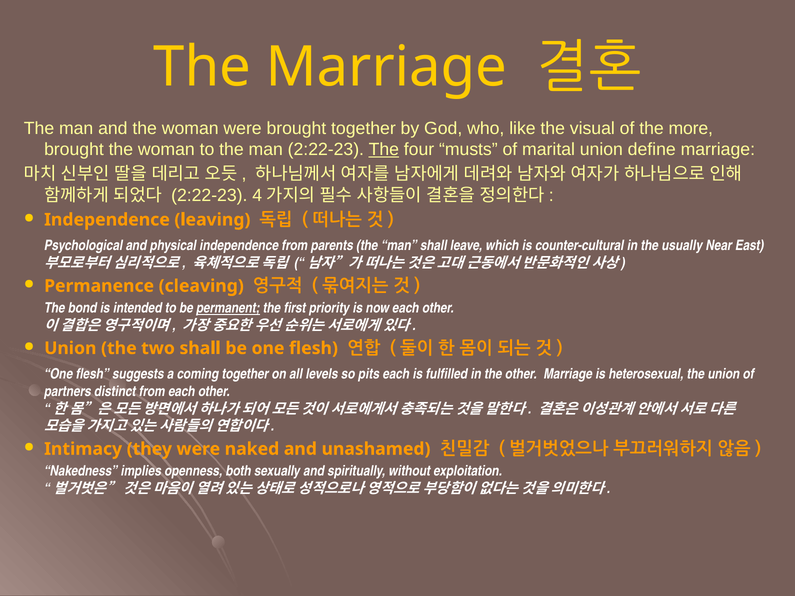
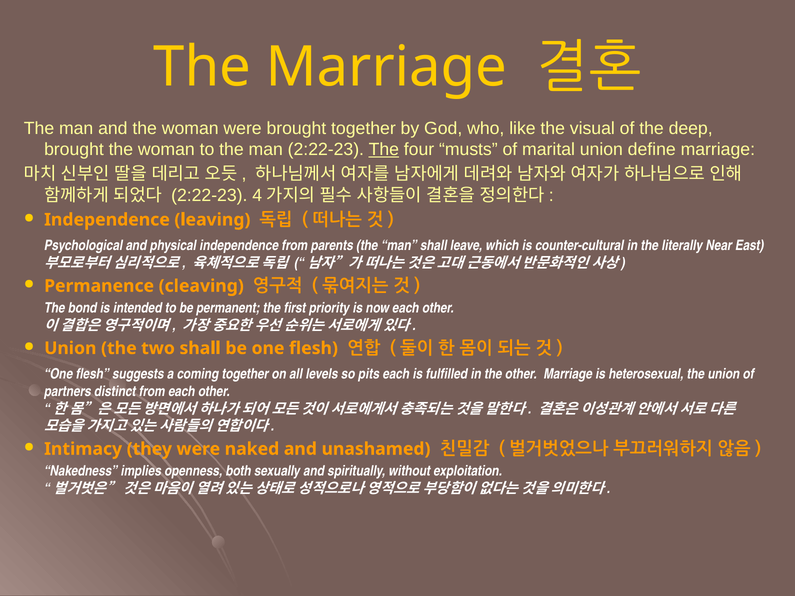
more: more -> deep (691, 128)
usually: usually -> literally (682, 245)
permanent underline: present -> none (228, 308)
